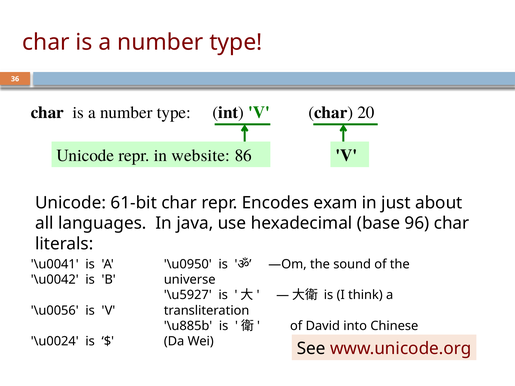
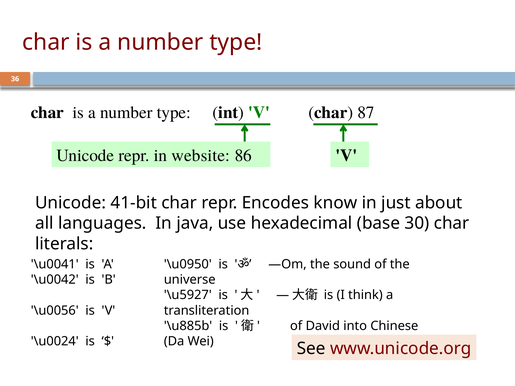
20: 20 -> 87 (366, 113)
61-bit: 61-bit -> 41-bit (134, 203)
exam: exam -> know (335, 203)
96: 96 -> 30 (417, 223)
